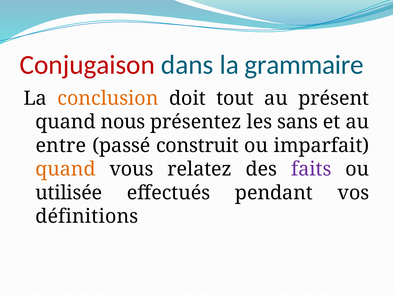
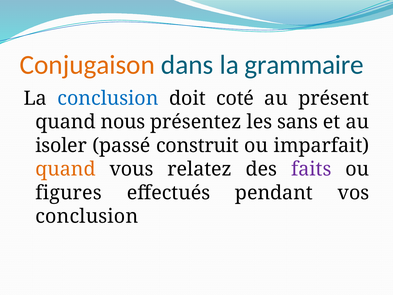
Conjugaison colour: red -> orange (87, 65)
conclusion colour: orange -> blue (108, 98)
tout: tout -> coté (235, 98)
entre: entre -> isoler (61, 145)
utilisée: utilisée -> figures (69, 193)
définitions: définitions -> conclusion (87, 216)
